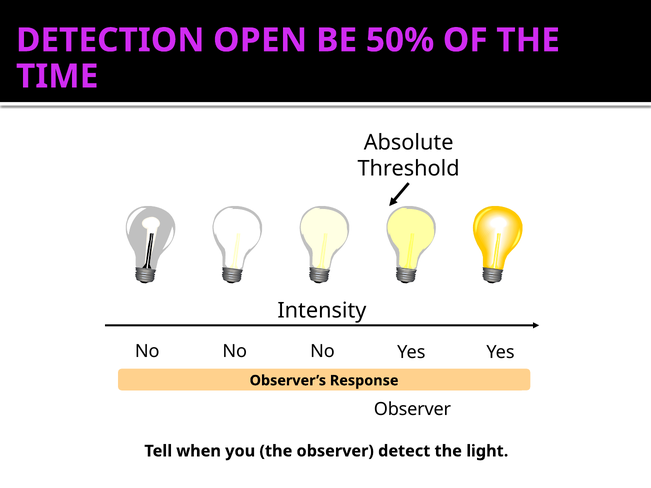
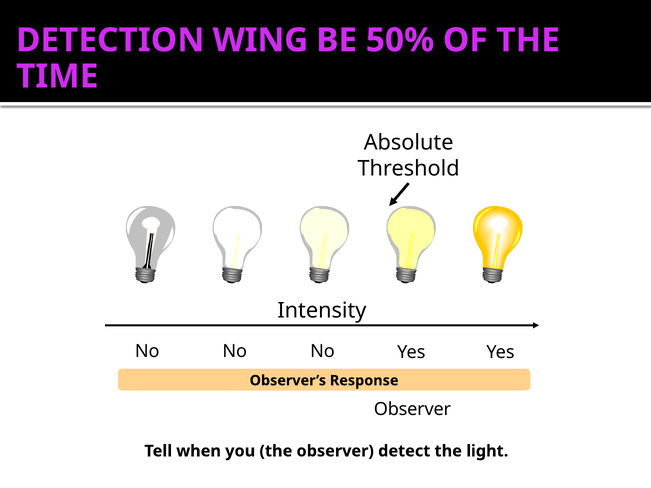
OPEN: OPEN -> WING (260, 40)
